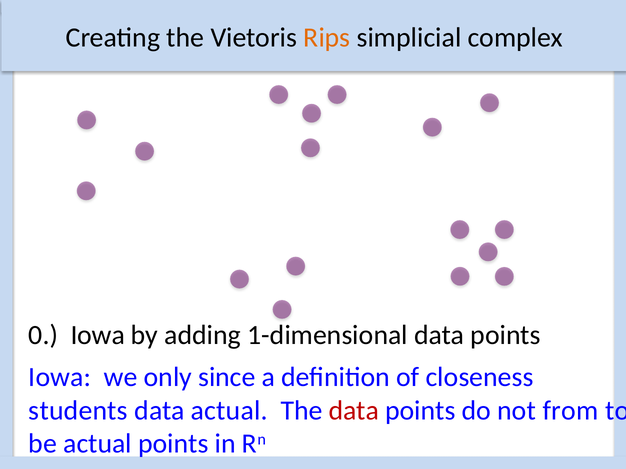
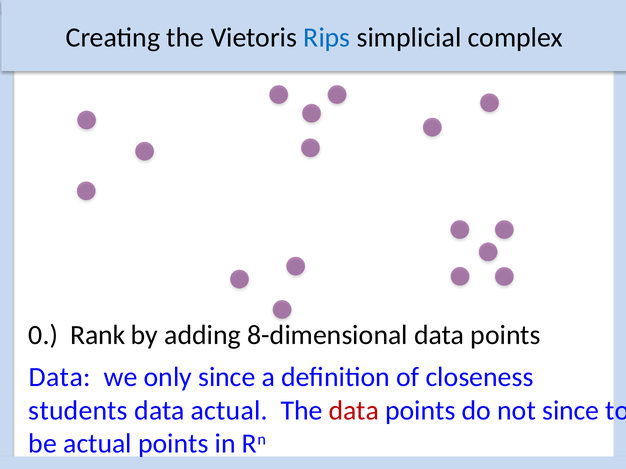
Rips colour: orange -> blue (327, 37)
0 Iowa: Iowa -> Rank (98, 336)
1-dimensional: 1-dimensional -> 8-dimensional (328, 336)
Iowa: Iowa -> Data (60, 377)
not from: from -> since (571, 411)
